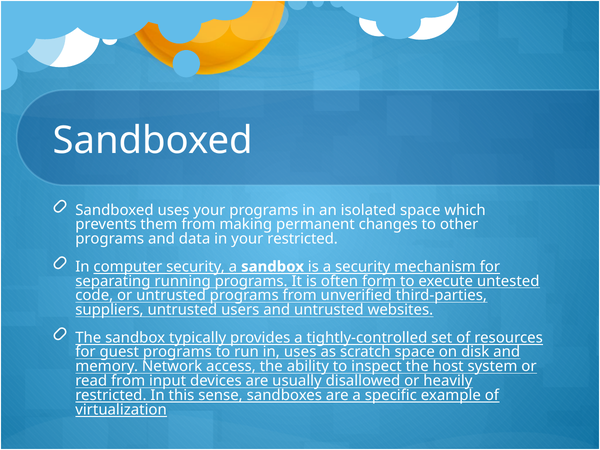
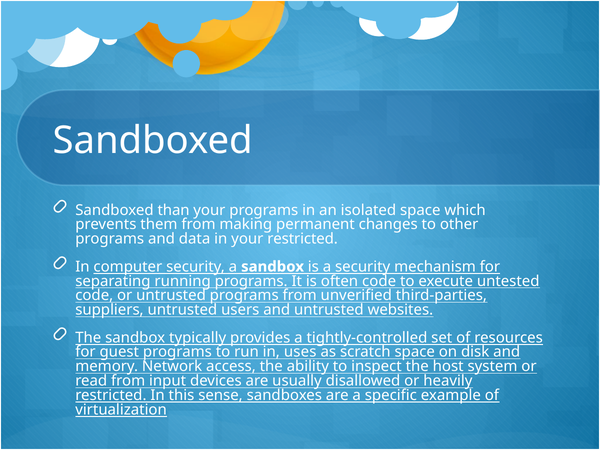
Sandboxed uses: uses -> than (174, 210)
often form: form -> code (379, 281)
